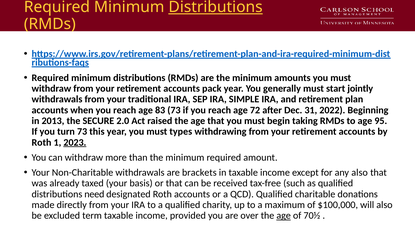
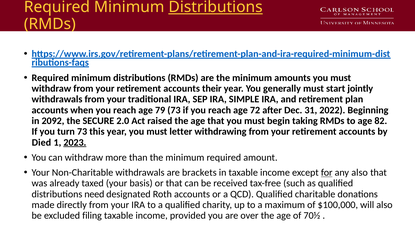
pack: pack -> their (212, 88)
83: 83 -> 79 (160, 110)
2013: 2013 -> 2092 (53, 121)
95: 95 -> 82 (381, 121)
types: types -> letter (181, 131)
Roth: Roth -> Died (41, 142)
for underline: none -> present (327, 172)
term: term -> filing (92, 215)
age underline: present -> none (284, 215)
